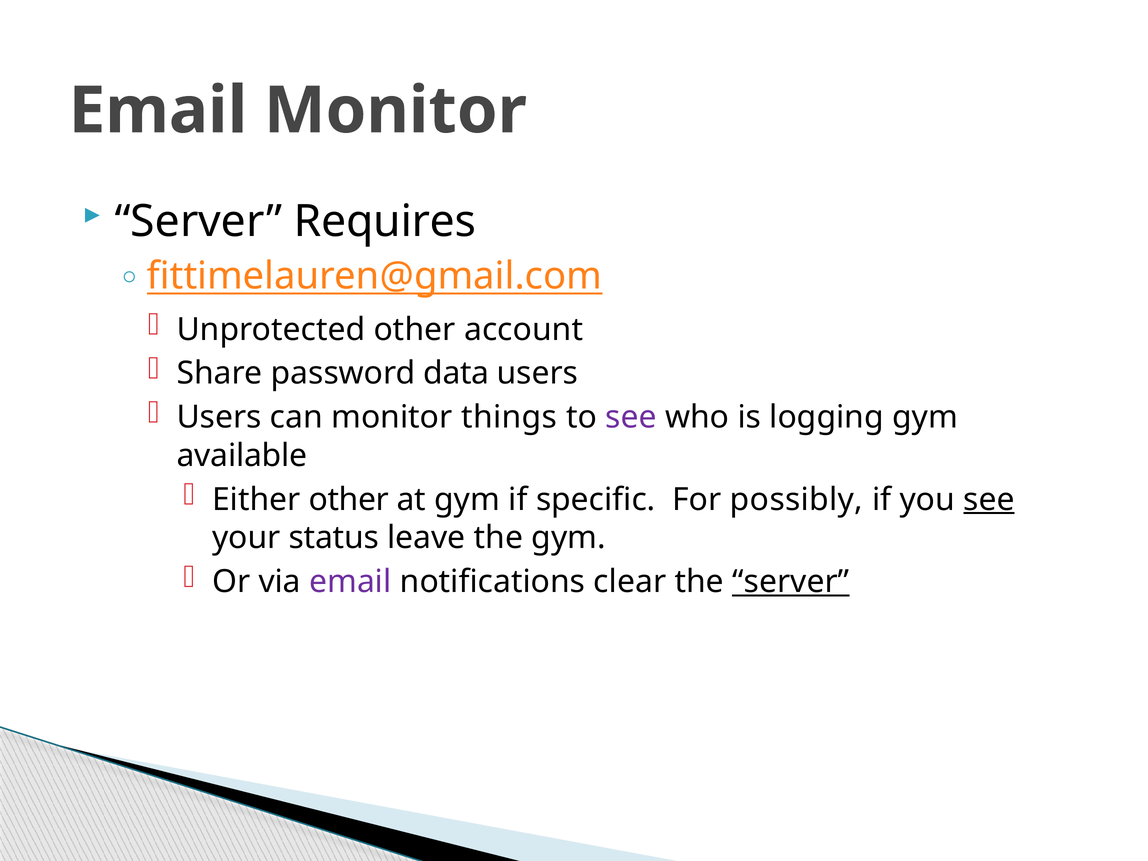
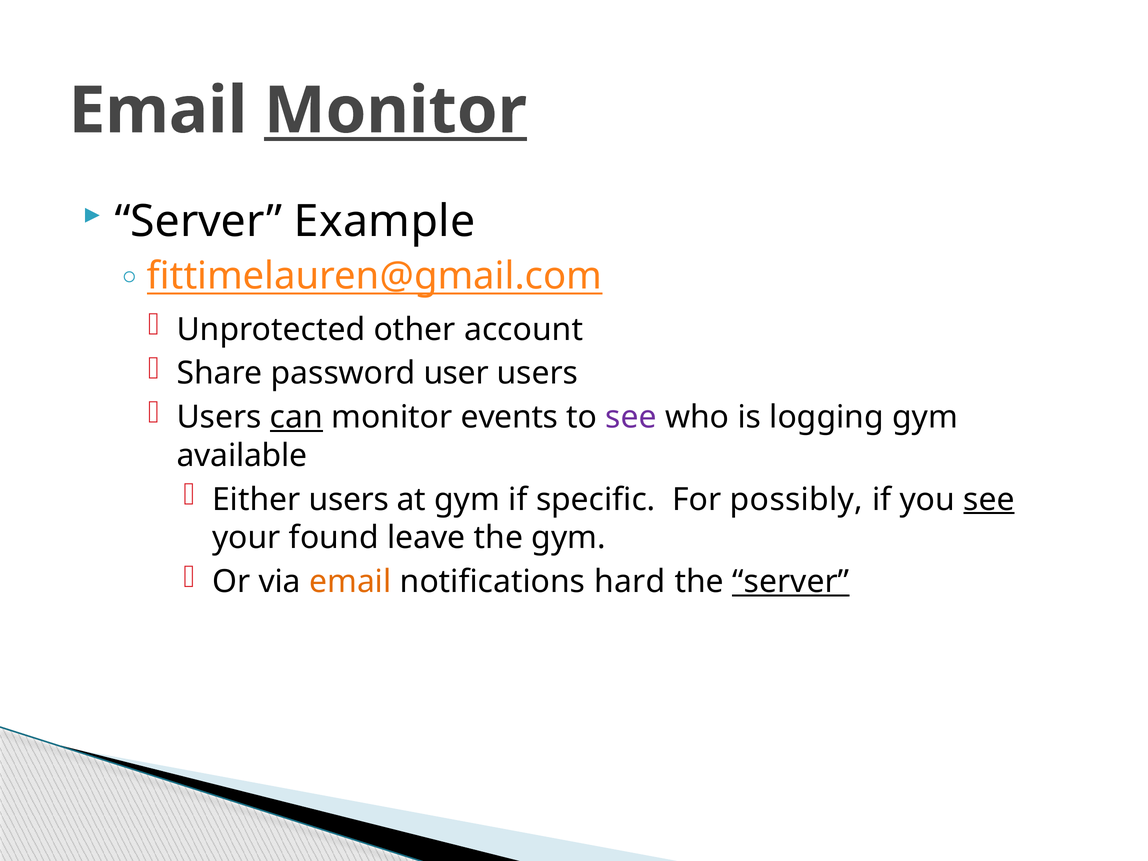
Monitor underline: none -> present (395, 111)
Requires: Requires -> Example (385, 221)
data: data -> user (456, 373)
can underline: none -> present (296, 417)
things: things -> events (510, 417)
Either other: other -> users (349, 499)
status: status -> found (334, 538)
email colour: purple -> orange (350, 582)
clear: clear -> hard (630, 582)
